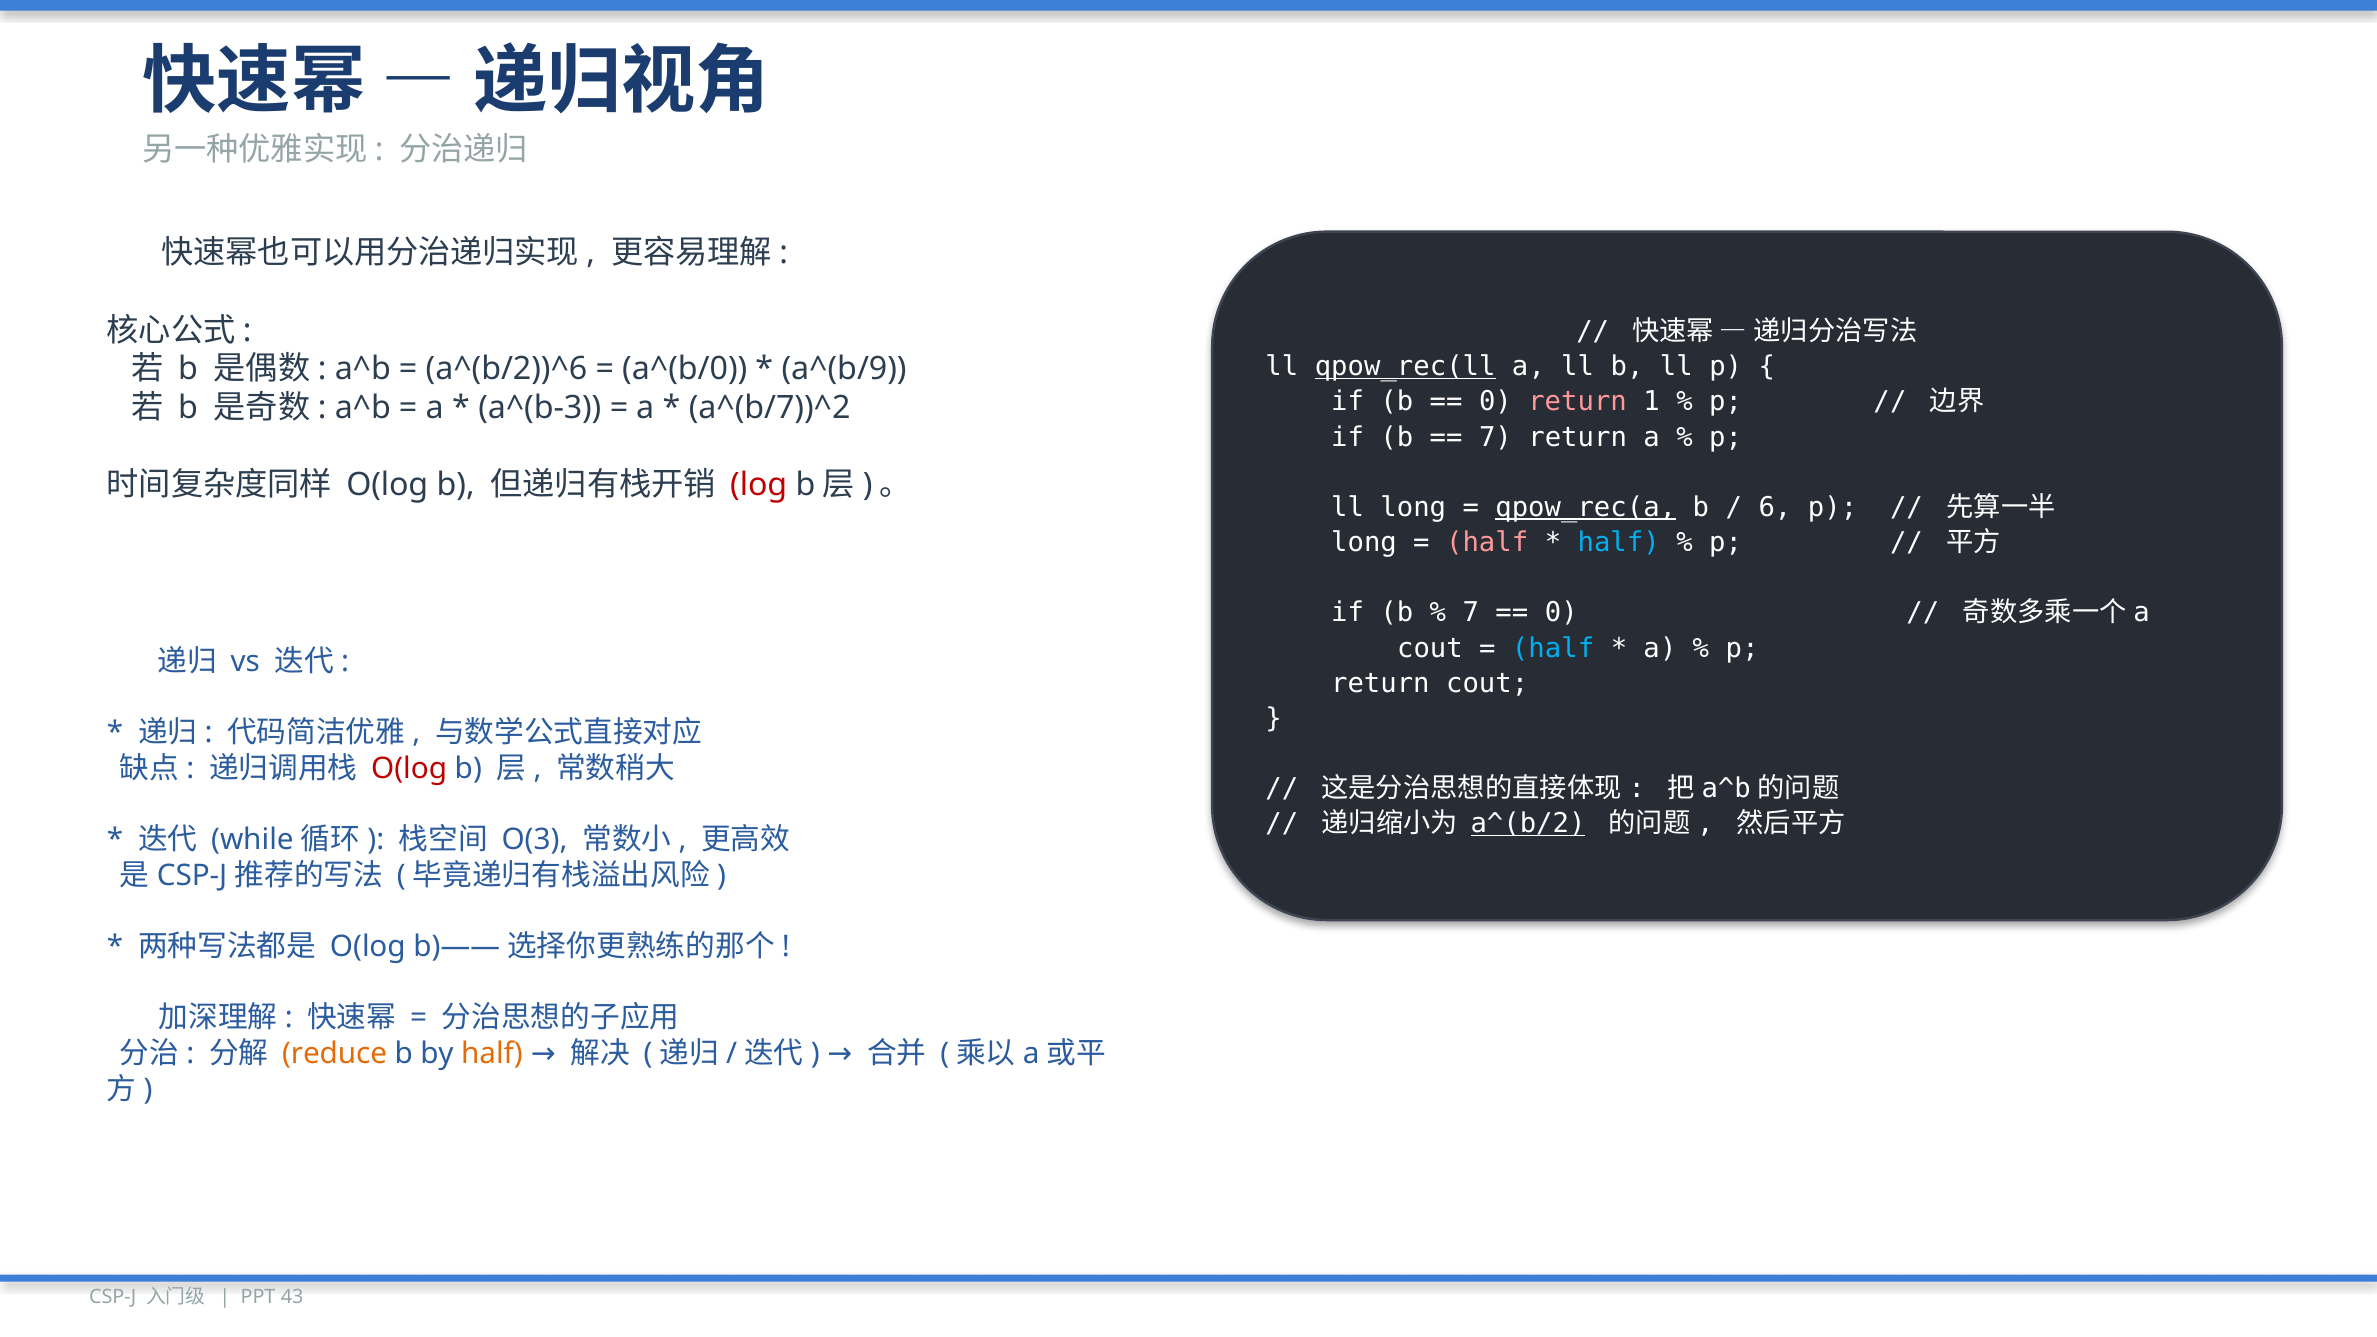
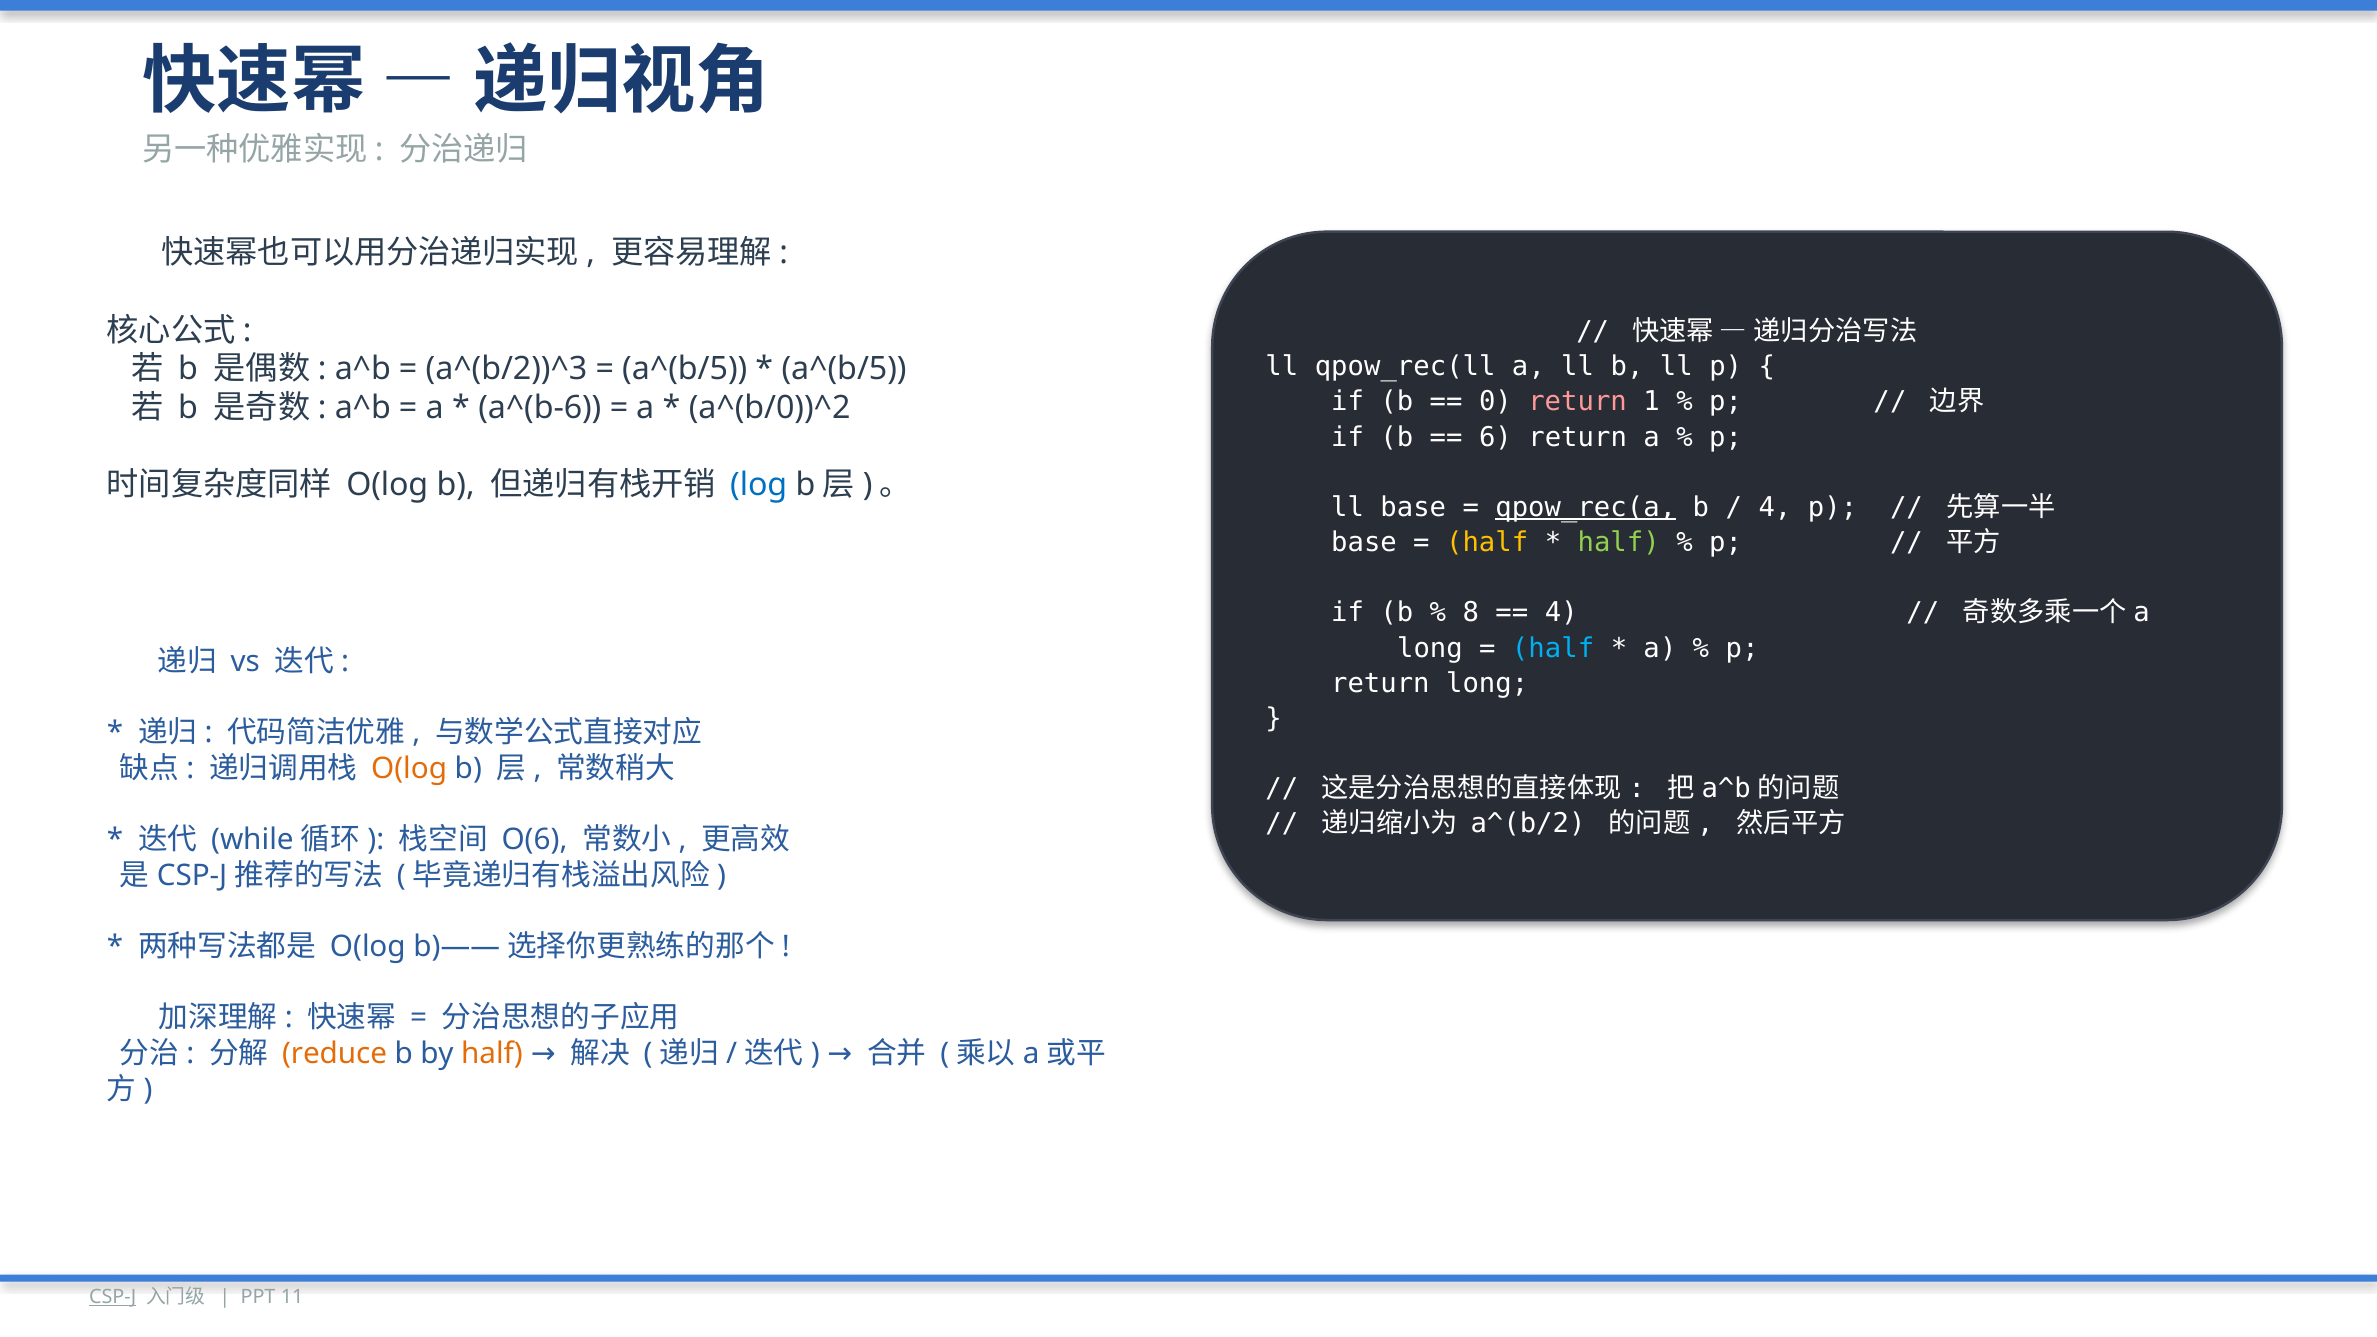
qpow_rec(ll underline: present -> none (1405, 367)
a^(b/2))^6: a^(b/2))^6 -> a^(b/2))^3 (507, 369)
a^(b/0: a^(b/0 -> a^(b/5 (685, 369)
a^(b/9: a^(b/9 -> a^(b/5 (844, 369)
a^(b-3: a^(b-3 -> a^(b-6 (540, 408)
a^(b/7))^2: a^(b/7))^2 -> a^(b/0))^2 (770, 408)
7: 7 -> 6 (1495, 437)
log colour: red -> blue (759, 485)
ll long: long -> base (1413, 507)
6: 6 -> 4 (1775, 507)
long: long -> base (1364, 543)
half colour: pink -> yellow (1487, 543)
half colour: light blue -> light green (1619, 543)
7: 7 -> 8 (1471, 613)
0: 0 -> 4 (1561, 613)
cout: cout -> long (1430, 648)
return cout: cout -> long (1487, 683)
O(log colour: red -> orange (409, 769)
a^(b/2 underline: present -> none (1528, 824)
O(3: O(3 -> O(6 (535, 840)
CSP-J underline: none -> present (113, 1297)
43: 43 -> 11 (292, 1297)
